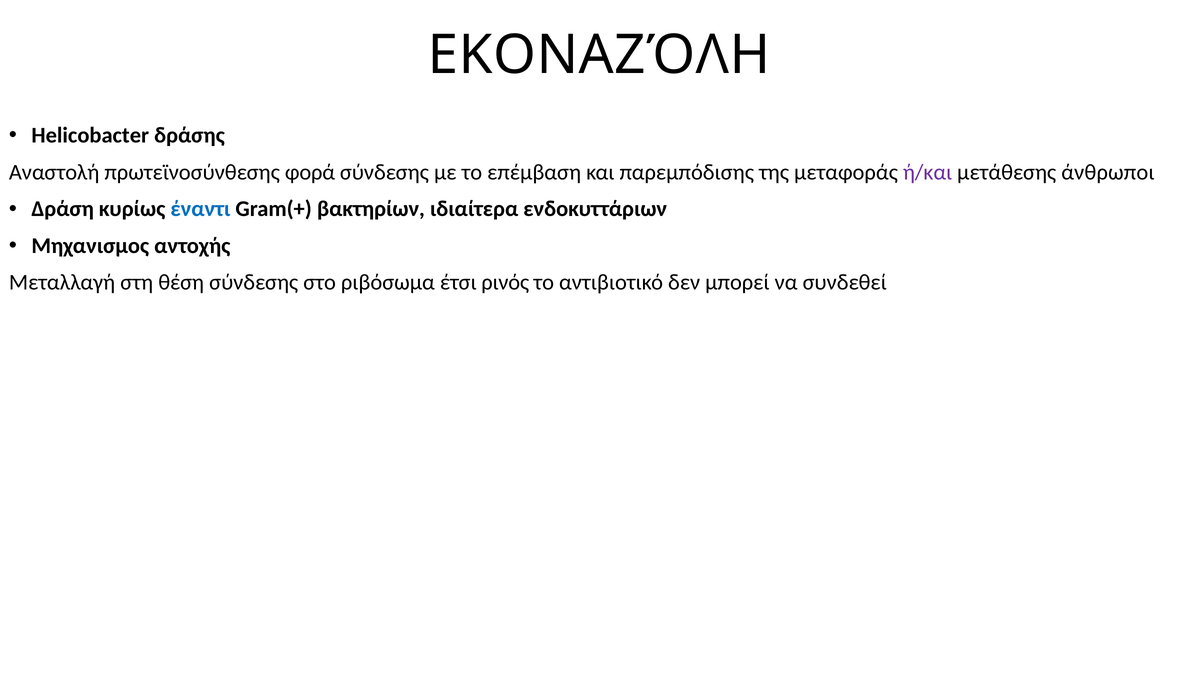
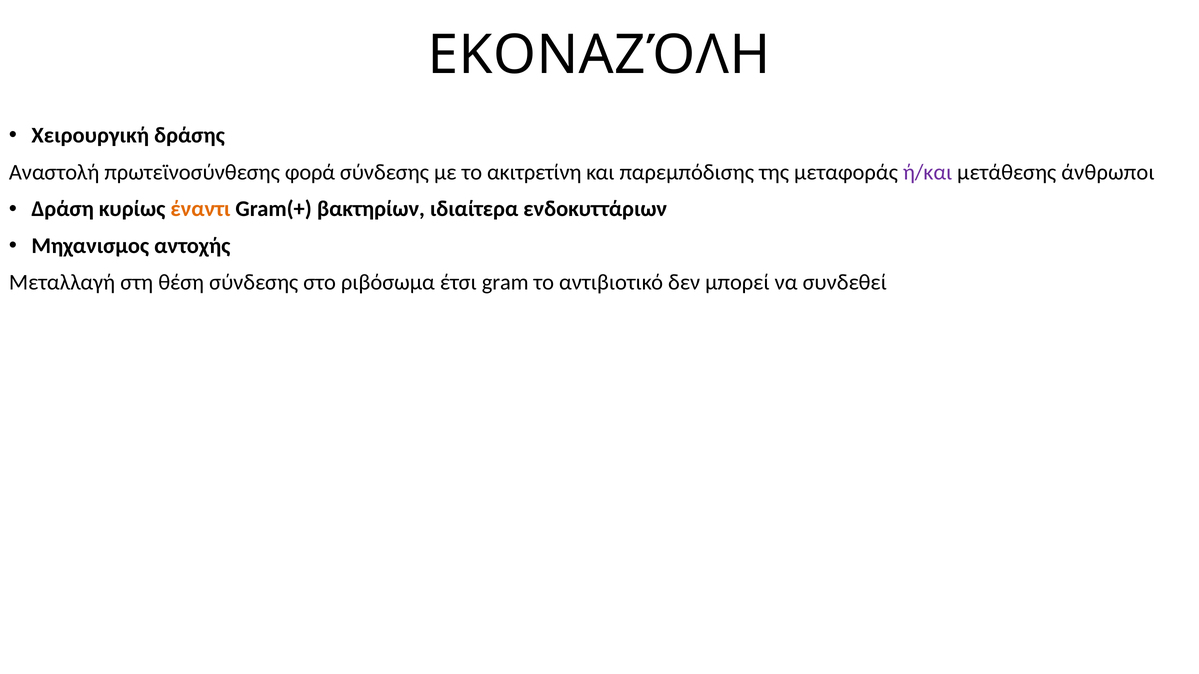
Helicobacter: Helicobacter -> Χειρουργική (90, 136)
επέμβαση: επέμβαση -> ακιτρετίνη (534, 172)
έναντι colour: blue -> orange (200, 209)
ρινός: ρινός -> gram (505, 283)
